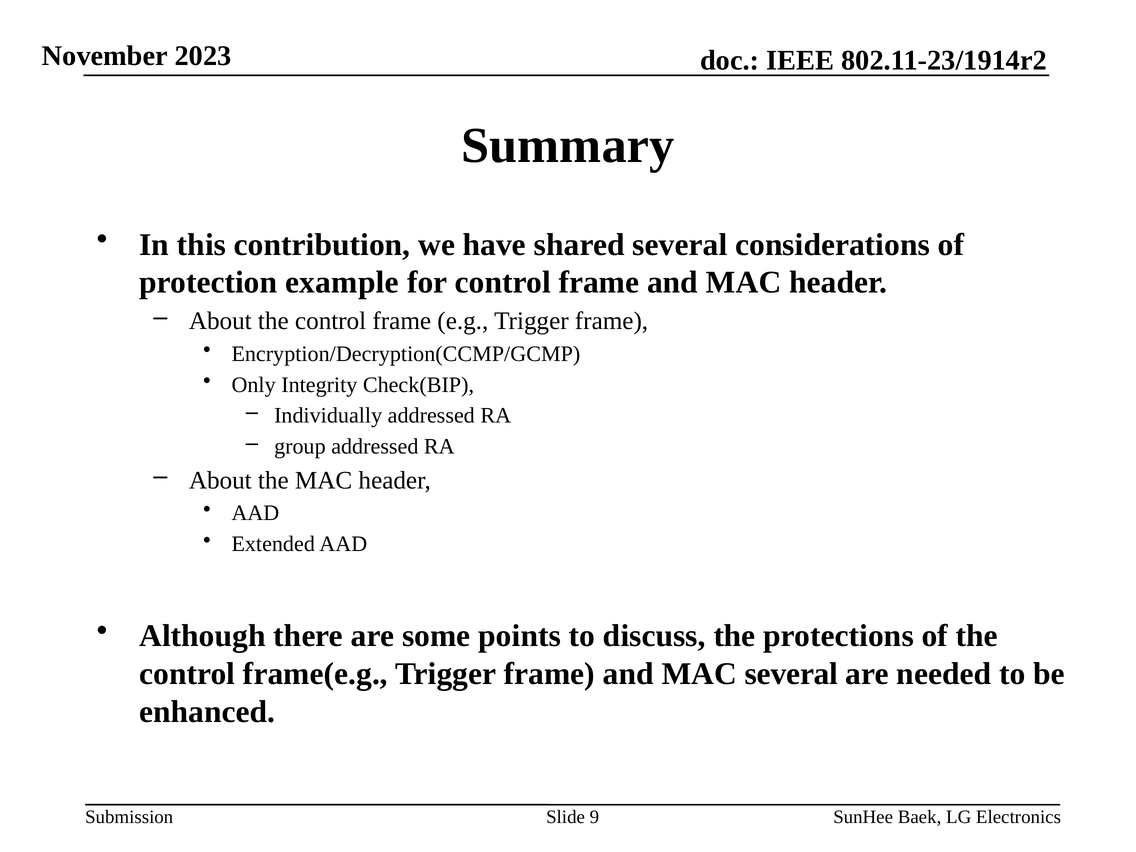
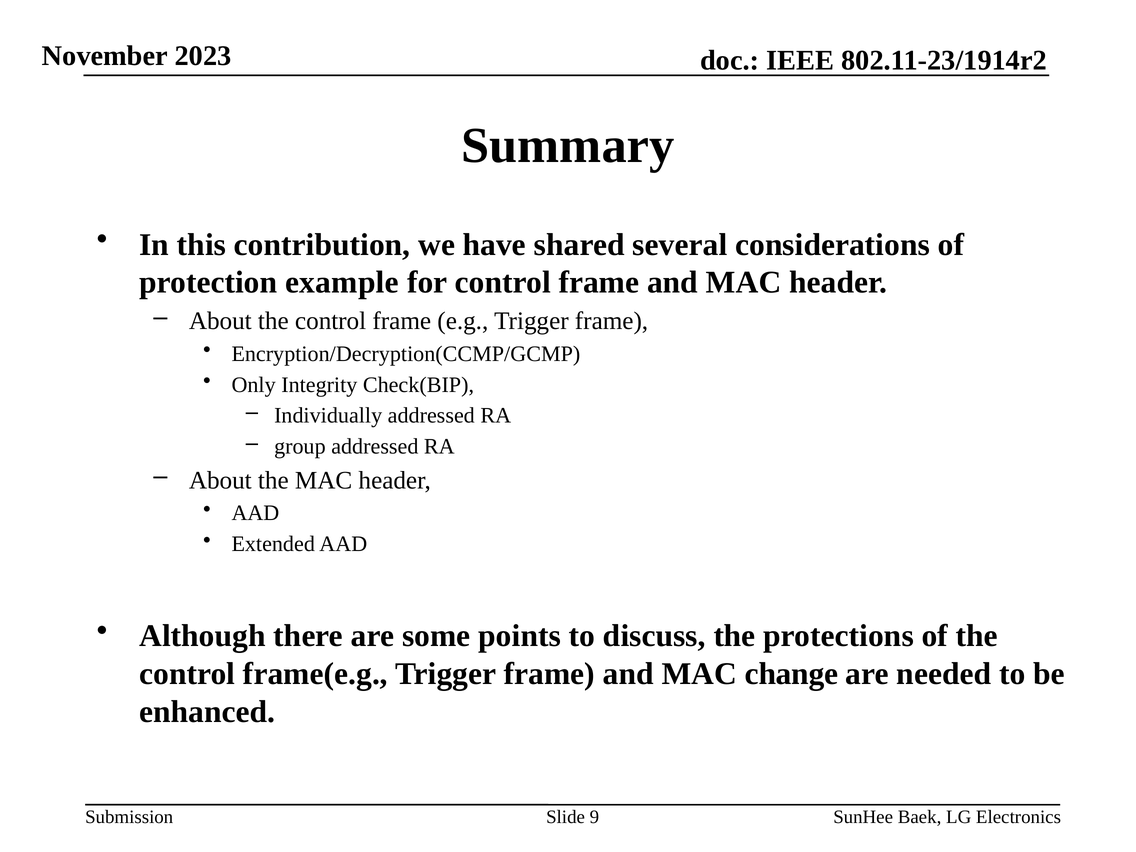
MAC several: several -> change (792, 674)
